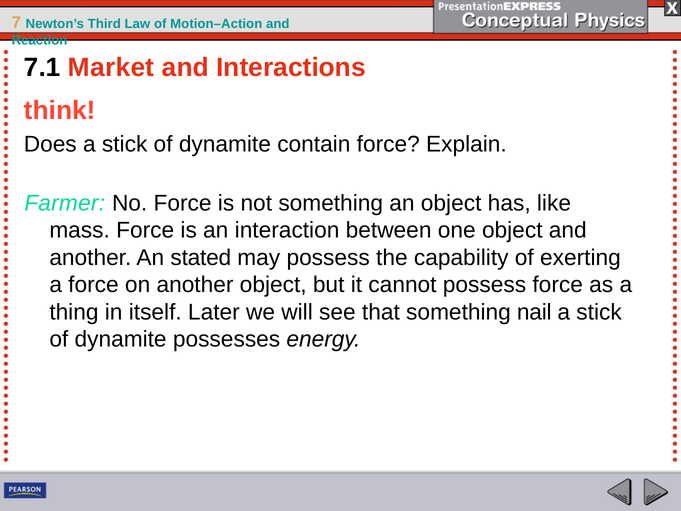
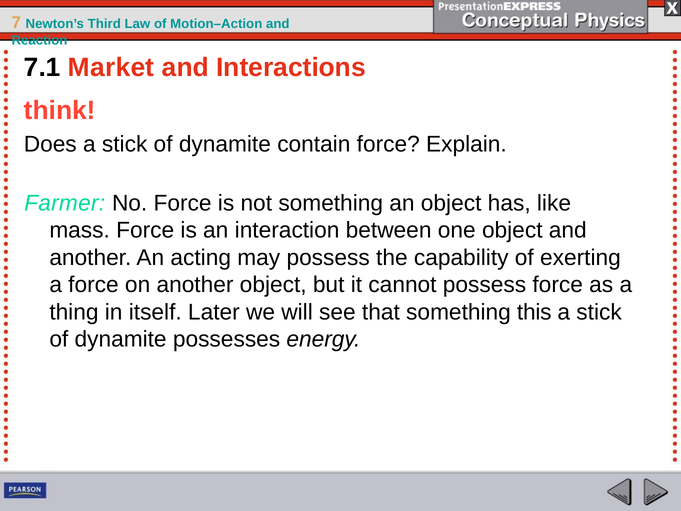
stated: stated -> acting (201, 258)
nail: nail -> this (534, 312)
